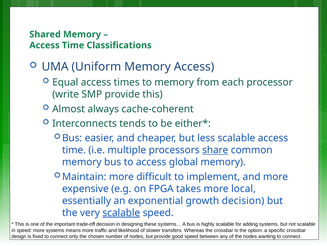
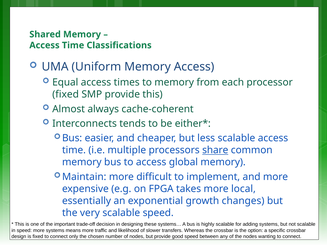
write: write -> fixed (66, 94)
growth decision: decision -> changes (243, 200)
scalable underline: present -> none (121, 212)
